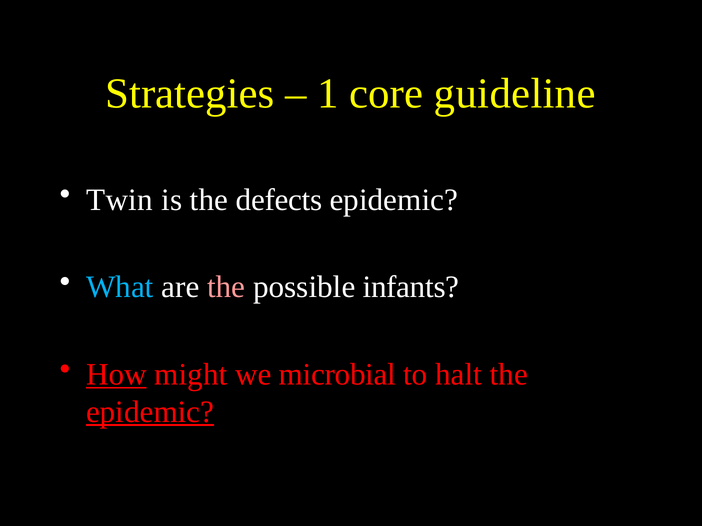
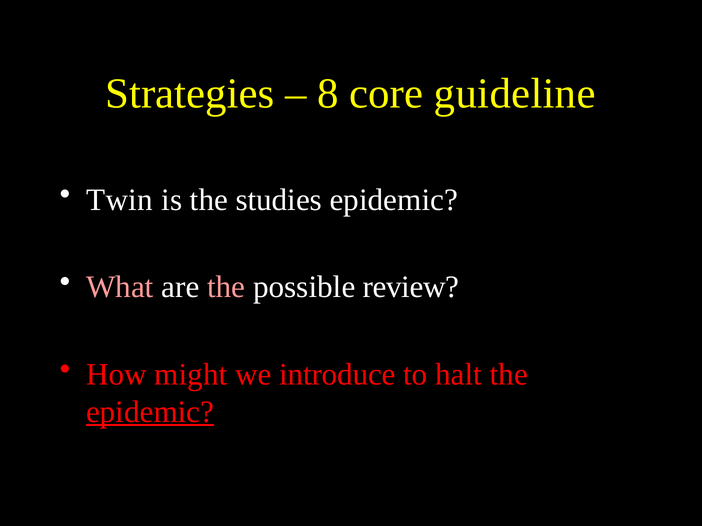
1: 1 -> 8 (328, 94)
defects: defects -> studies (279, 200)
What colour: light blue -> pink (120, 287)
infants: infants -> review (411, 287)
How underline: present -> none (116, 375)
microbial: microbial -> introduce (337, 375)
